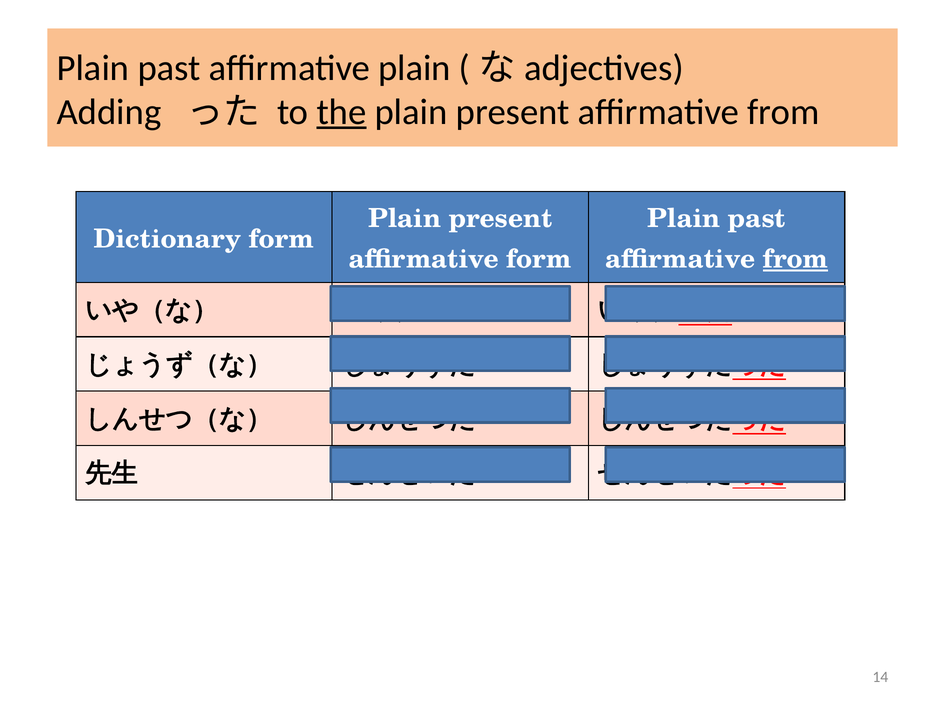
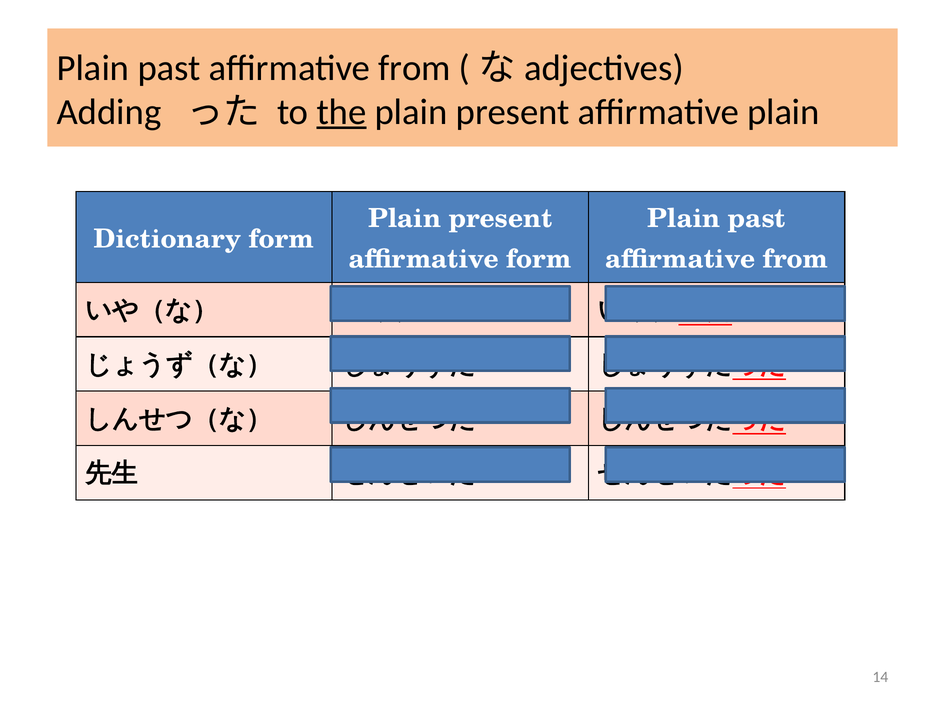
plain: plain -> from (414, 68)
present affirmative from: from -> plain (783, 112)
from underline: present -> none (795, 259)
